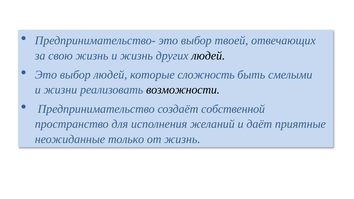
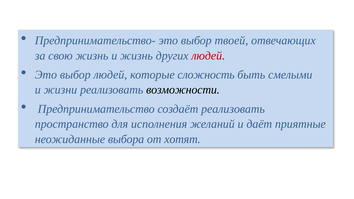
людей colour: black -> red (208, 56)
создаёт собственной: собственной -> реализовать (233, 109)
только: только -> выбора (126, 139)
от жизнь: жизнь -> хотят (182, 139)
